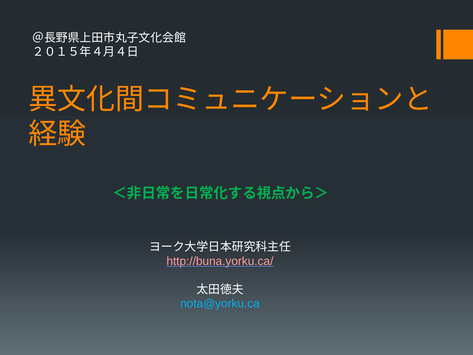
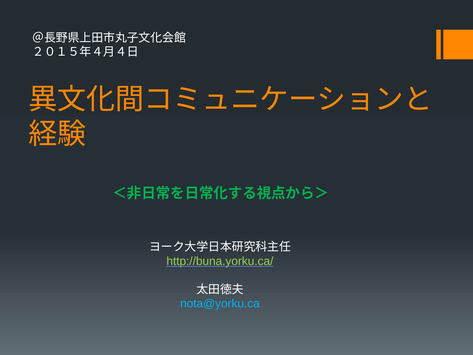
http://buna.yorku.ca/ colour: pink -> light green (220, 261)
